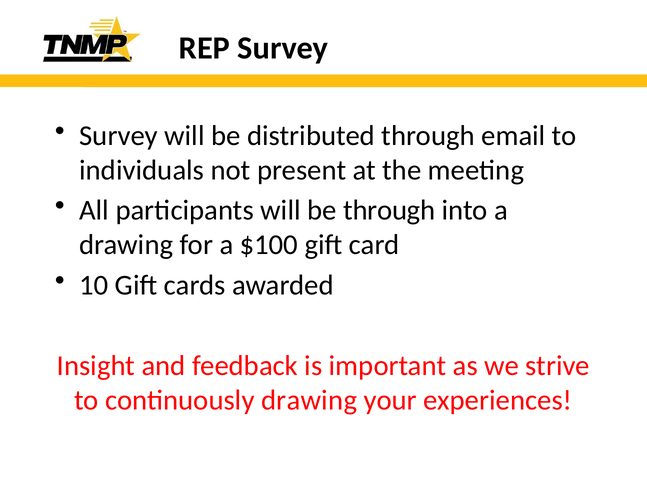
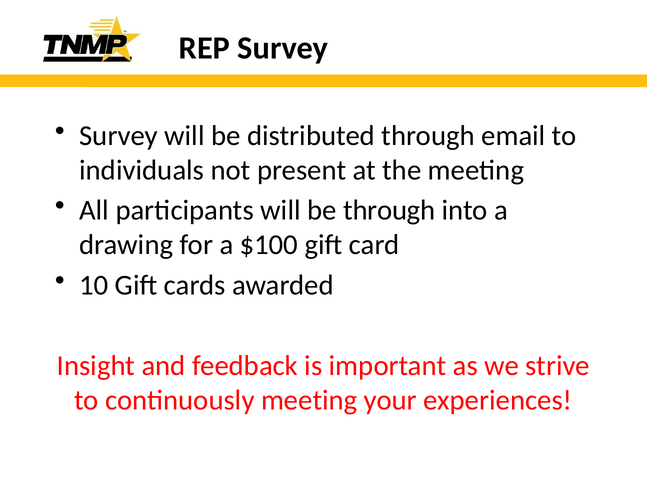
continuously drawing: drawing -> meeting (309, 400)
